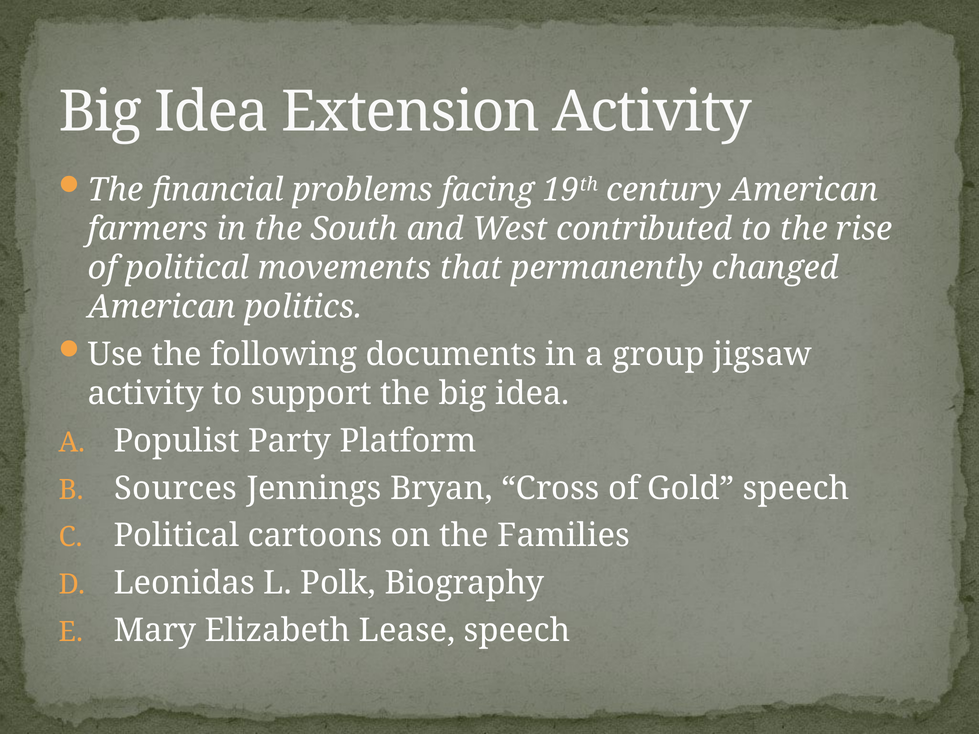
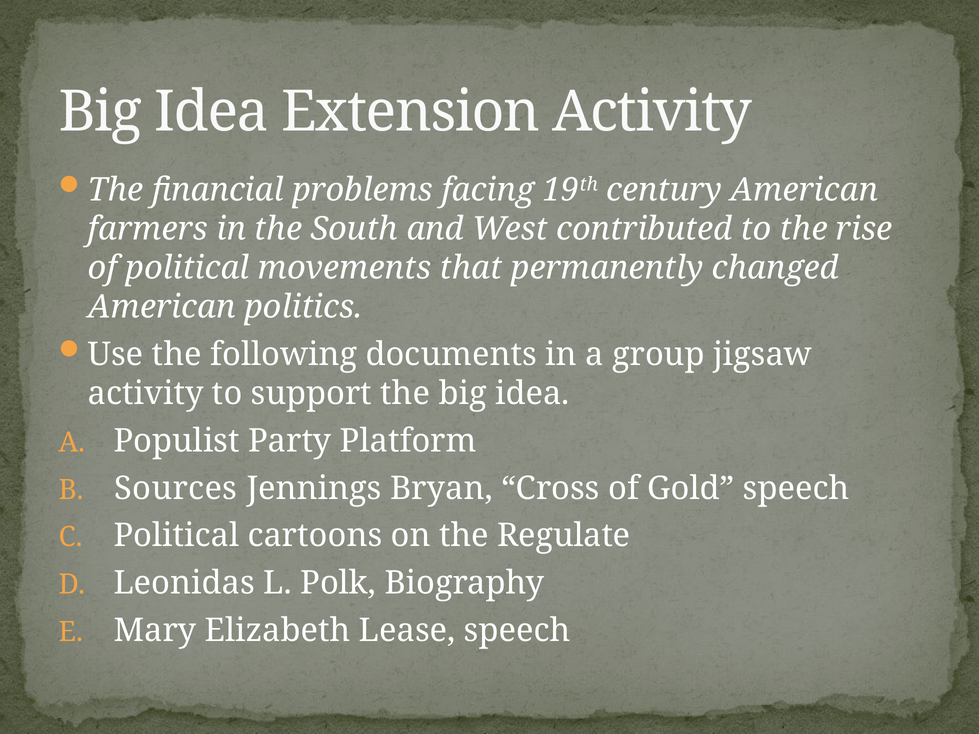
Families: Families -> Regulate (564, 536)
